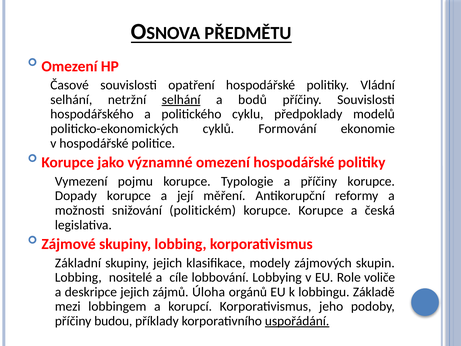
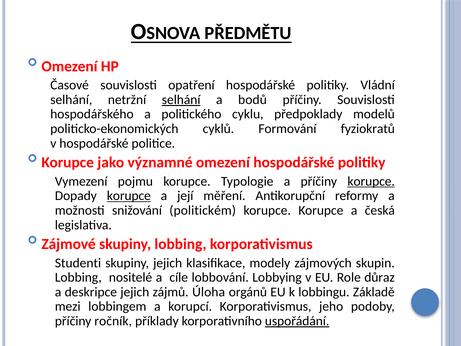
ekonomie: ekonomie -> fyziokratů (368, 129)
korupce underline: none -> present (371, 181)
korupce underline: none -> present (129, 196)
Základní: Základní -> Studenti (78, 263)
voliče: voliče -> důraz (380, 277)
budou: budou -> ročník (113, 321)
